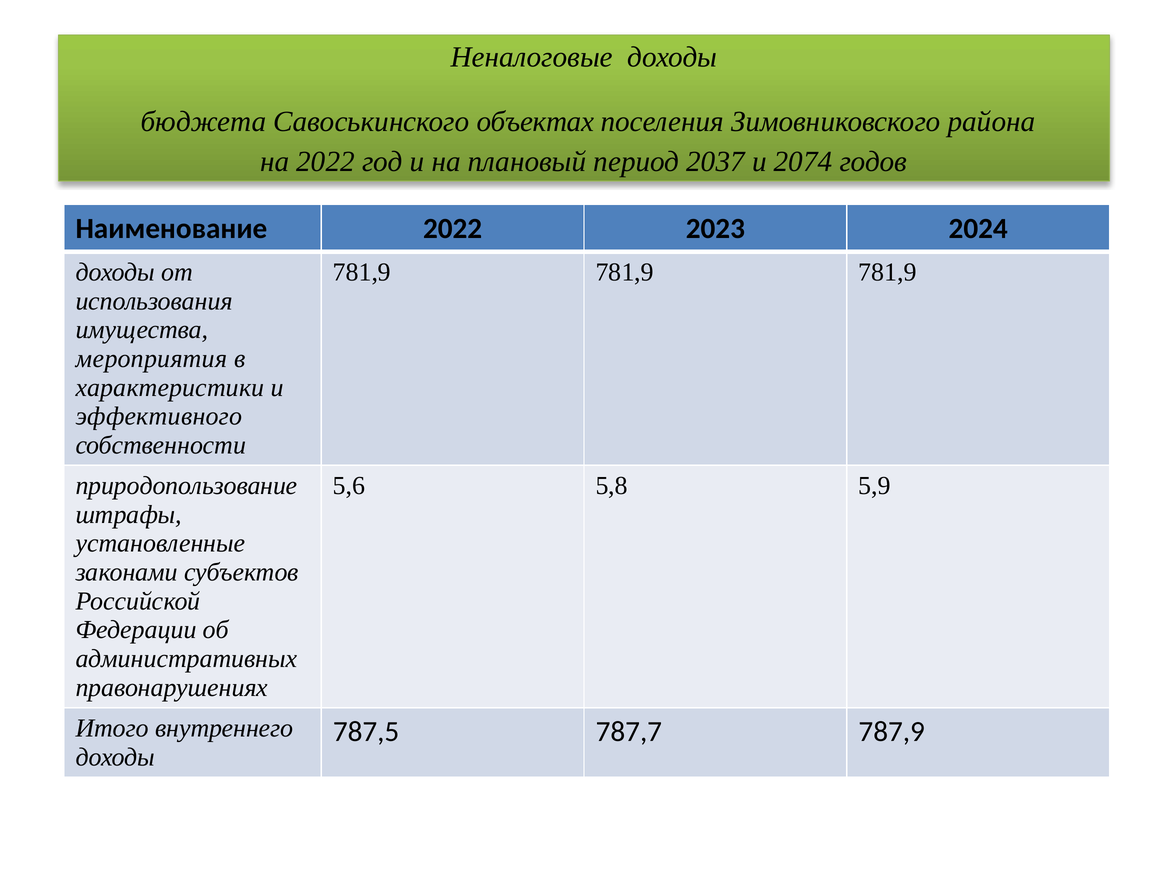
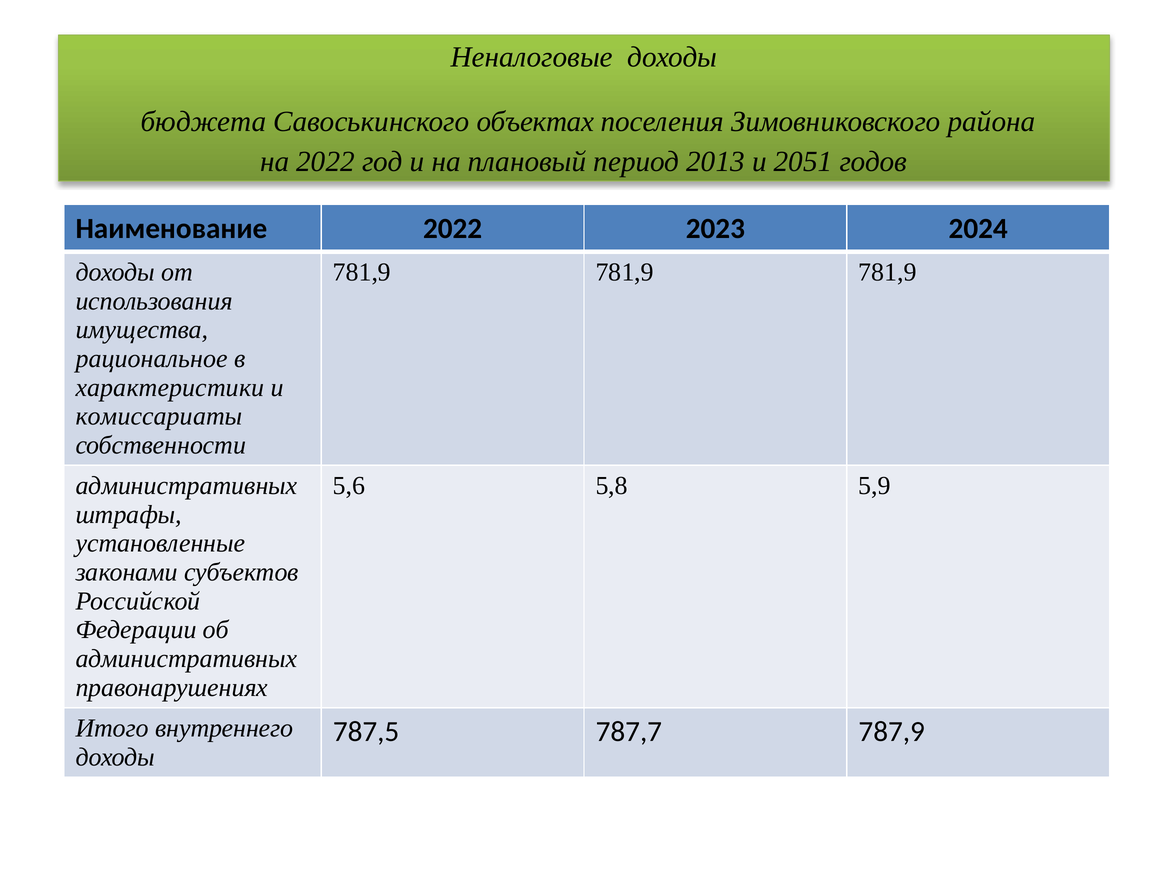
2037: 2037 -> 2013 (716, 161)
2074: 2074 -> 2051 (803, 161)
мероприятия: мероприятия -> рациональное (152, 359)
эффективного: эффективного -> комиссариаты (159, 416)
природопользование: природопользование -> административных (186, 486)
